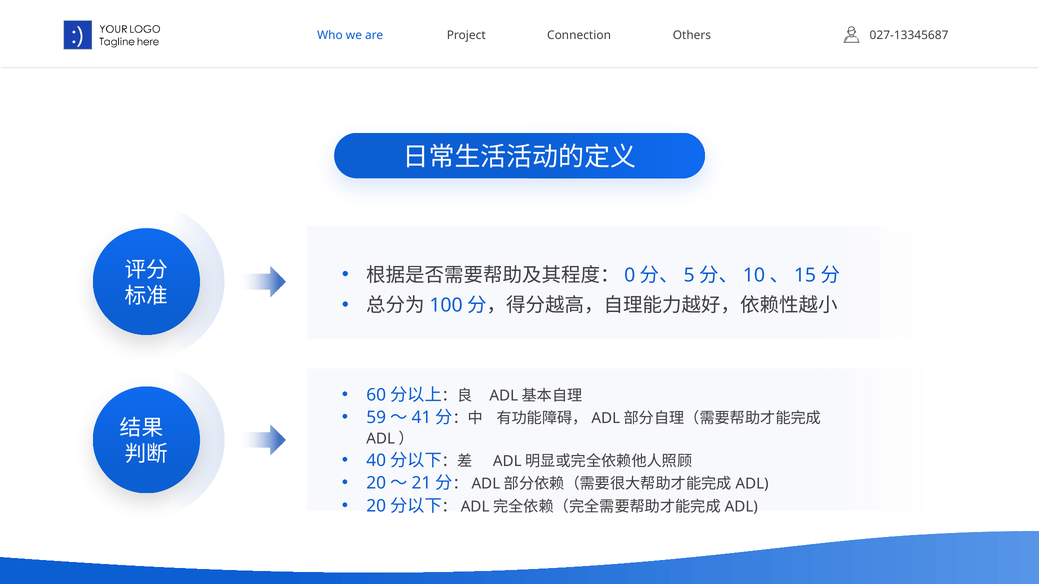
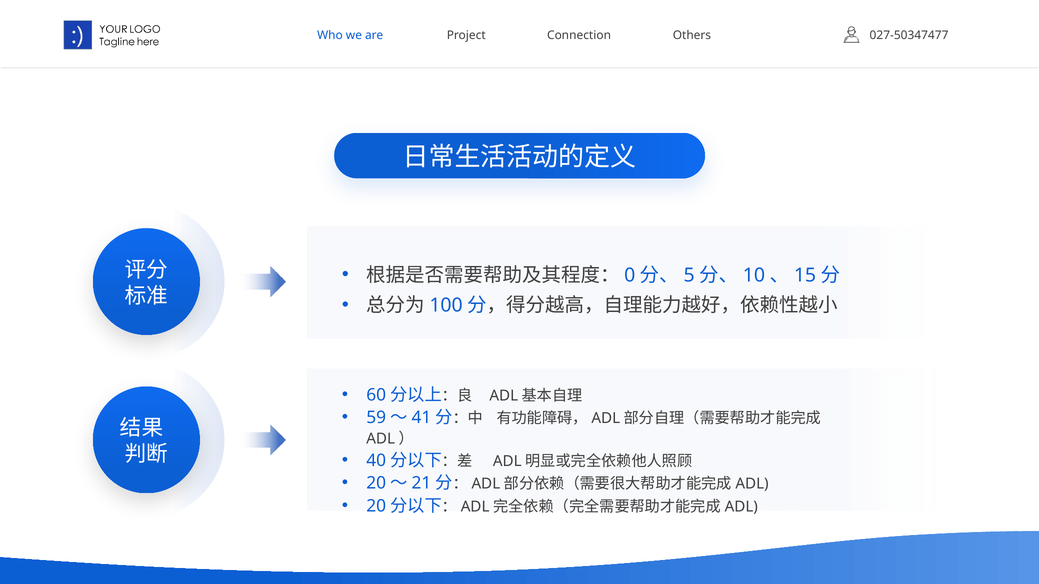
027-13345687: 027-13345687 -> 027-50347477 (909, 35)
